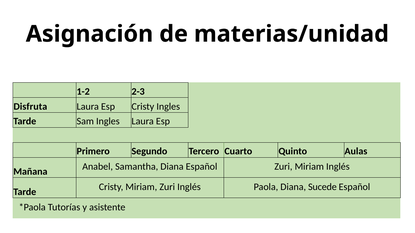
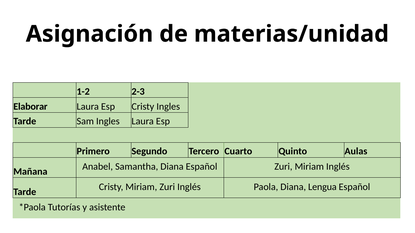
Disfruta: Disfruta -> Elaborar (30, 107)
Sucede: Sucede -> Lengua (322, 187)
